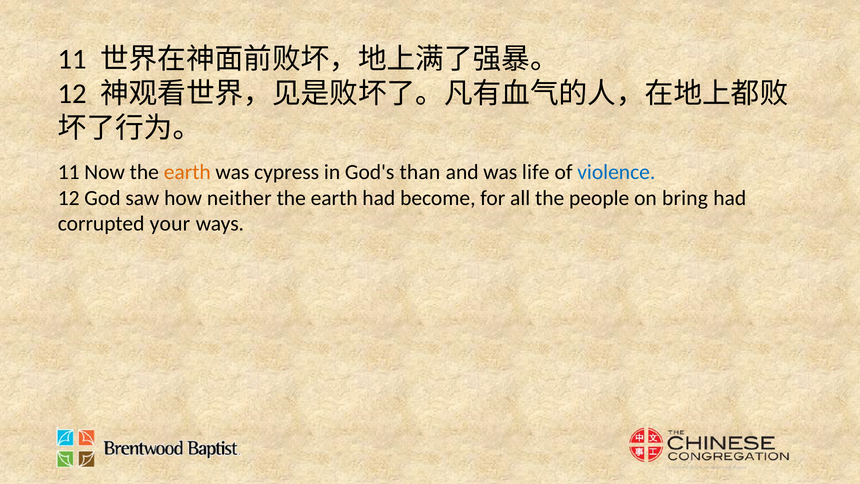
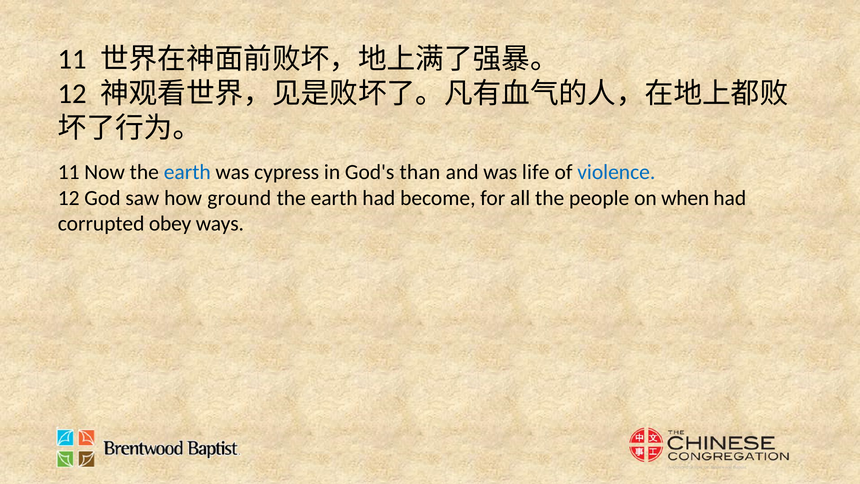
earth colour: orange -> blue (187, 172)
neither: neither -> ground (239, 198)
bring: bring -> when (685, 198)
your: your -> obey (170, 224)
